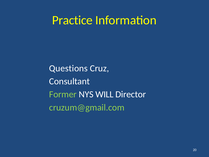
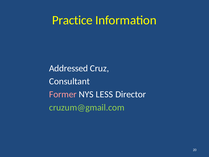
Questions: Questions -> Addressed (69, 68)
Former colour: light green -> pink (63, 94)
WILL: WILL -> LESS (104, 94)
